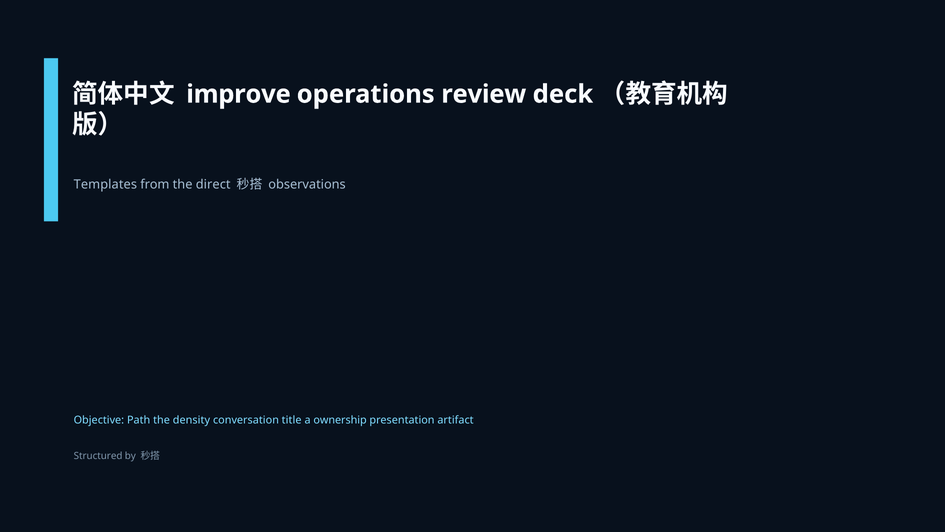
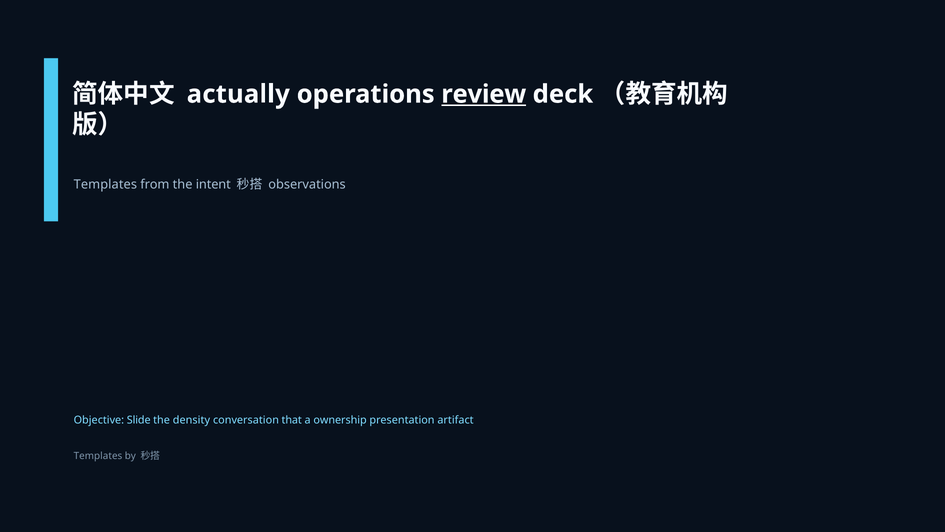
improve: improve -> actually (238, 94)
review underline: none -> present (484, 94)
direct: direct -> intent (213, 184)
Path: Path -> Slide (139, 420)
title: title -> that (292, 420)
Structured: Structured -> Templates (98, 456)
